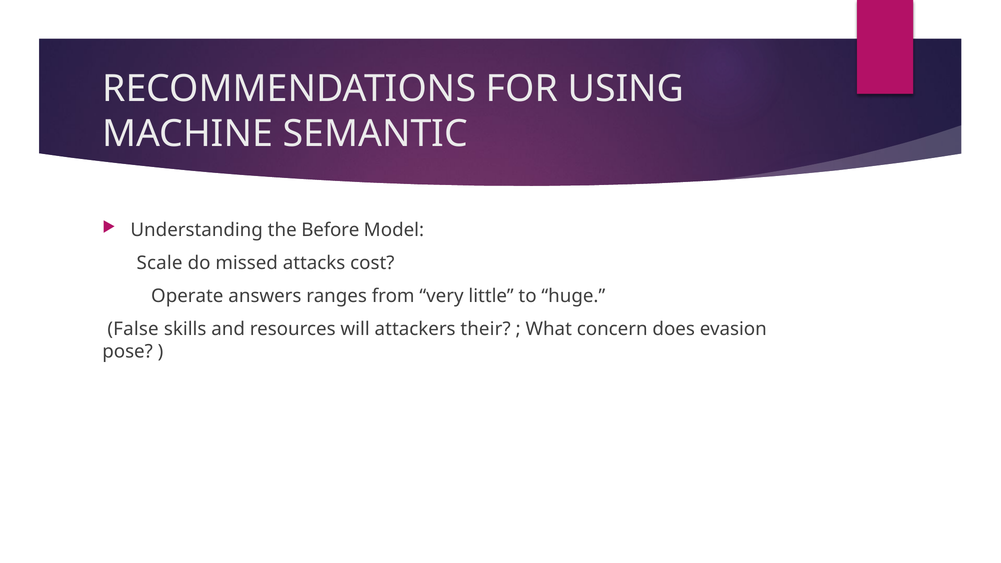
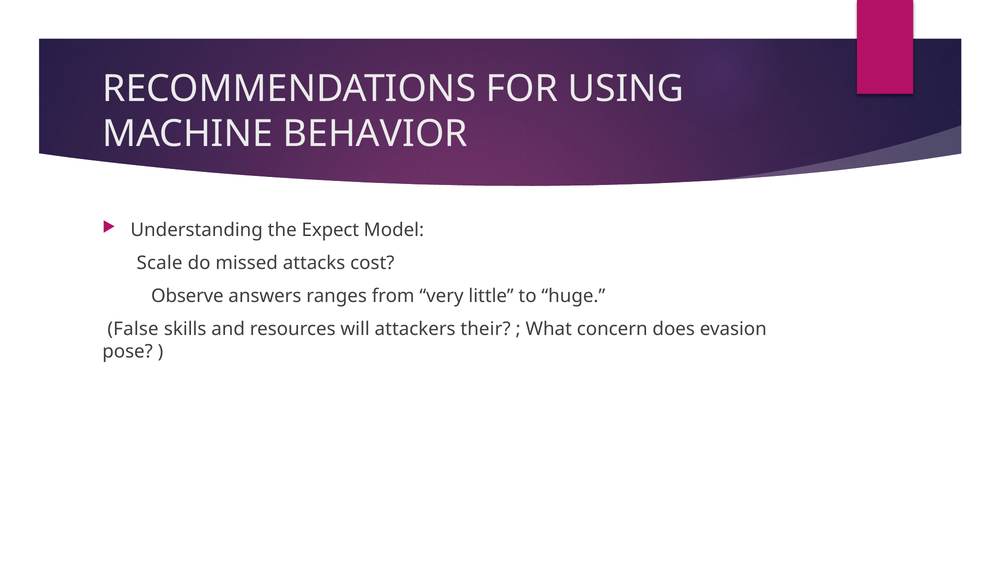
SEMANTIC: SEMANTIC -> BEHAVIOR (375, 134)
Before: Before -> Expect (330, 230)
Operate: Operate -> Observe (187, 296)
